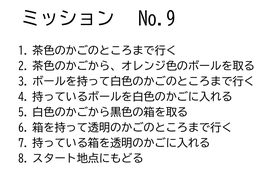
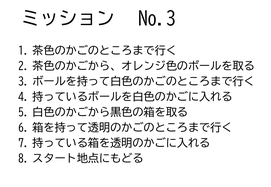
No.9: No.9 -> No.3 (157, 19)
